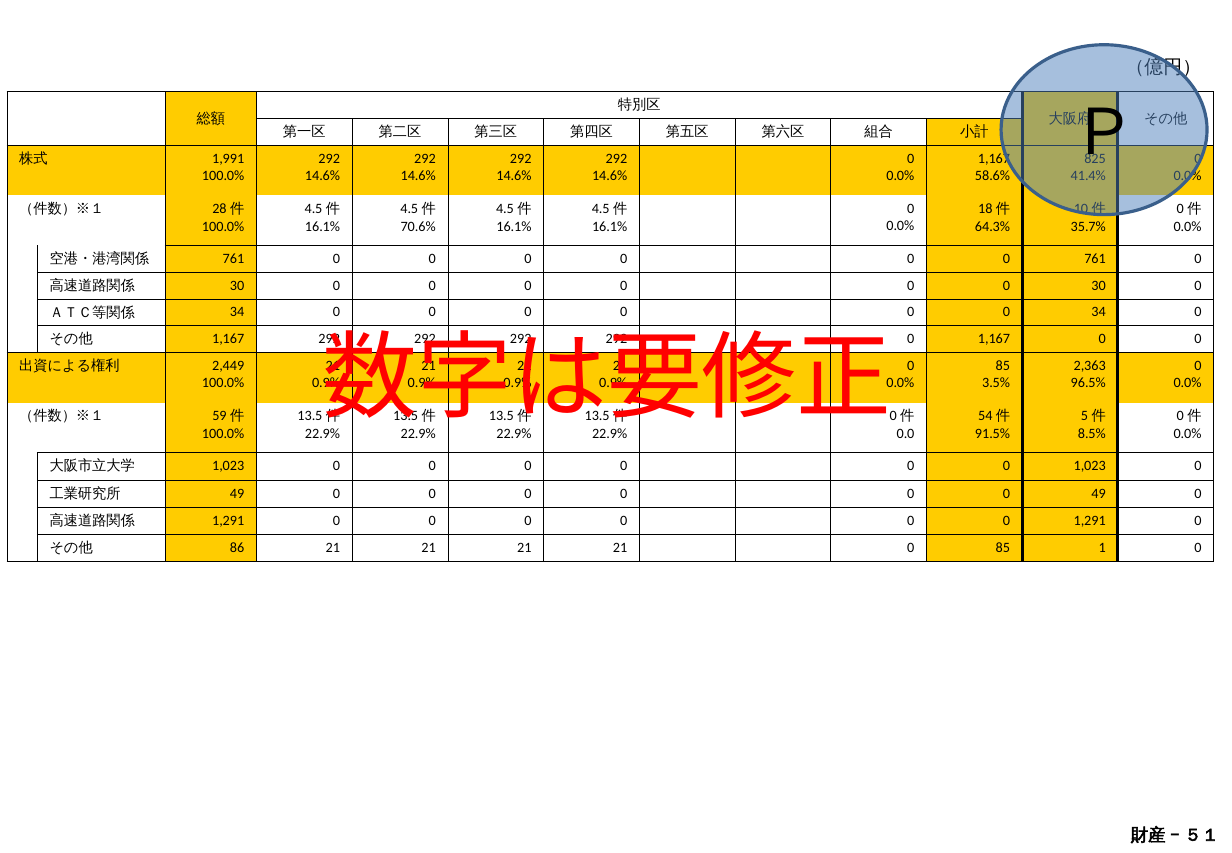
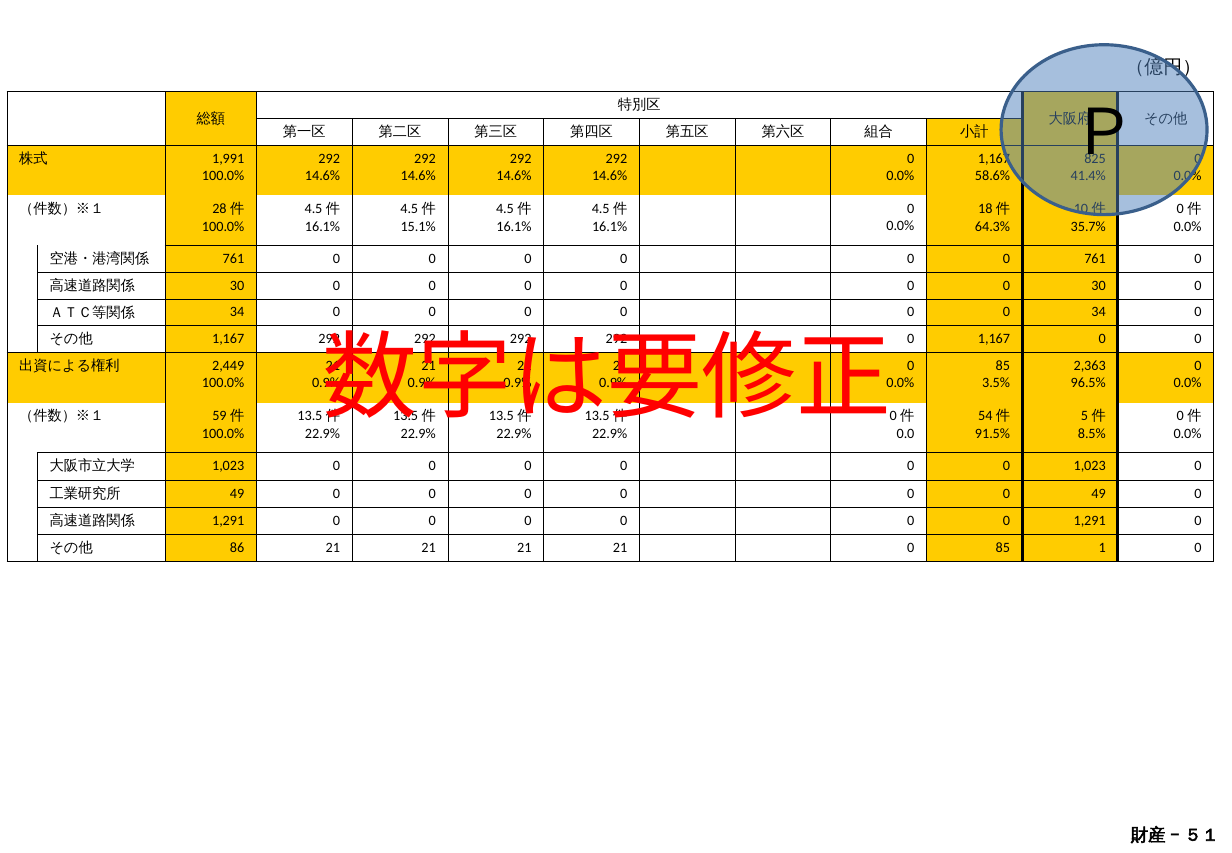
70.6%: 70.6% -> 15.1% (418, 226)
